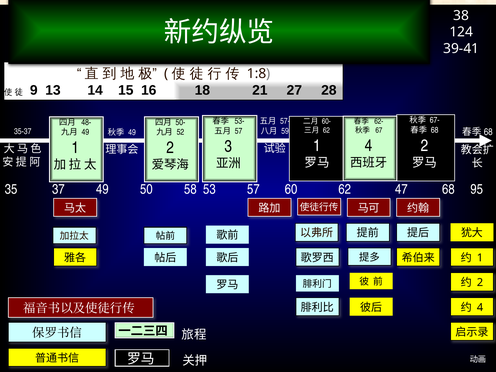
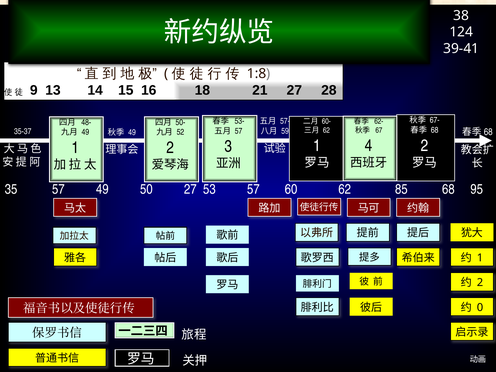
35 37: 37 -> 57 (58, 189)
50 58: 58 -> 27 (191, 189)
47: 47 -> 85 (401, 189)
4: 4 -> 0 (480, 307)
